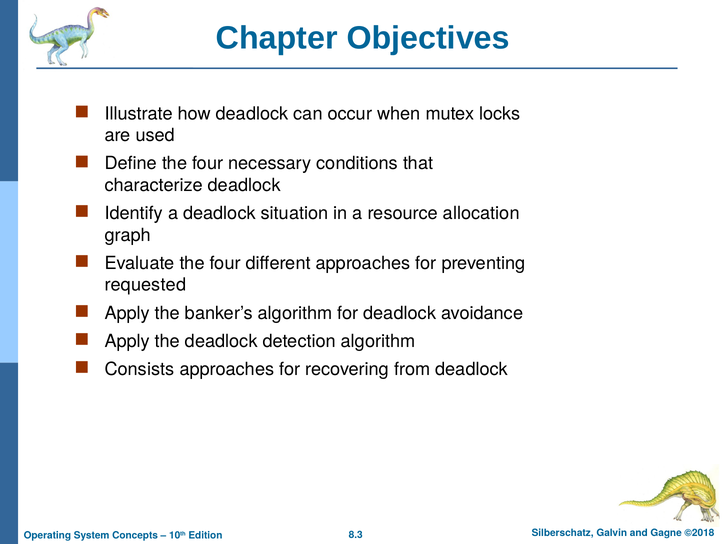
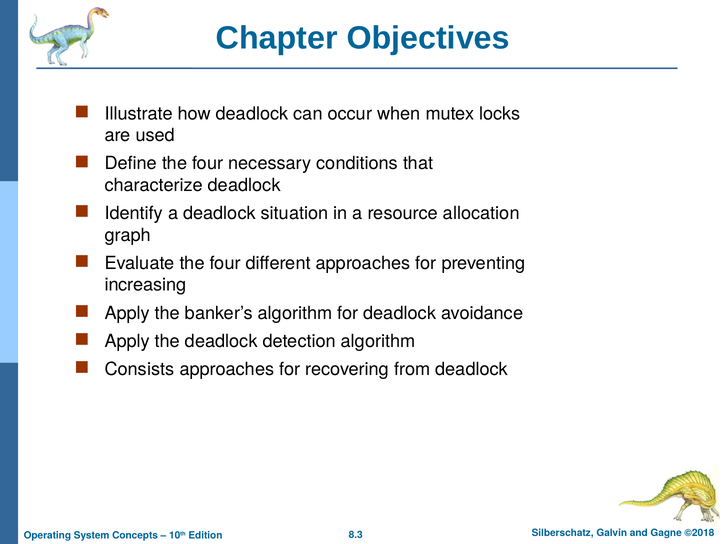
requested: requested -> increasing (145, 285)
